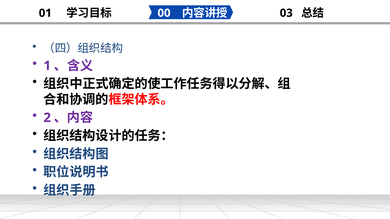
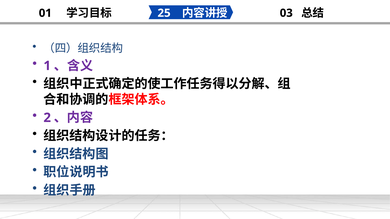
00: 00 -> 25 (164, 13)
